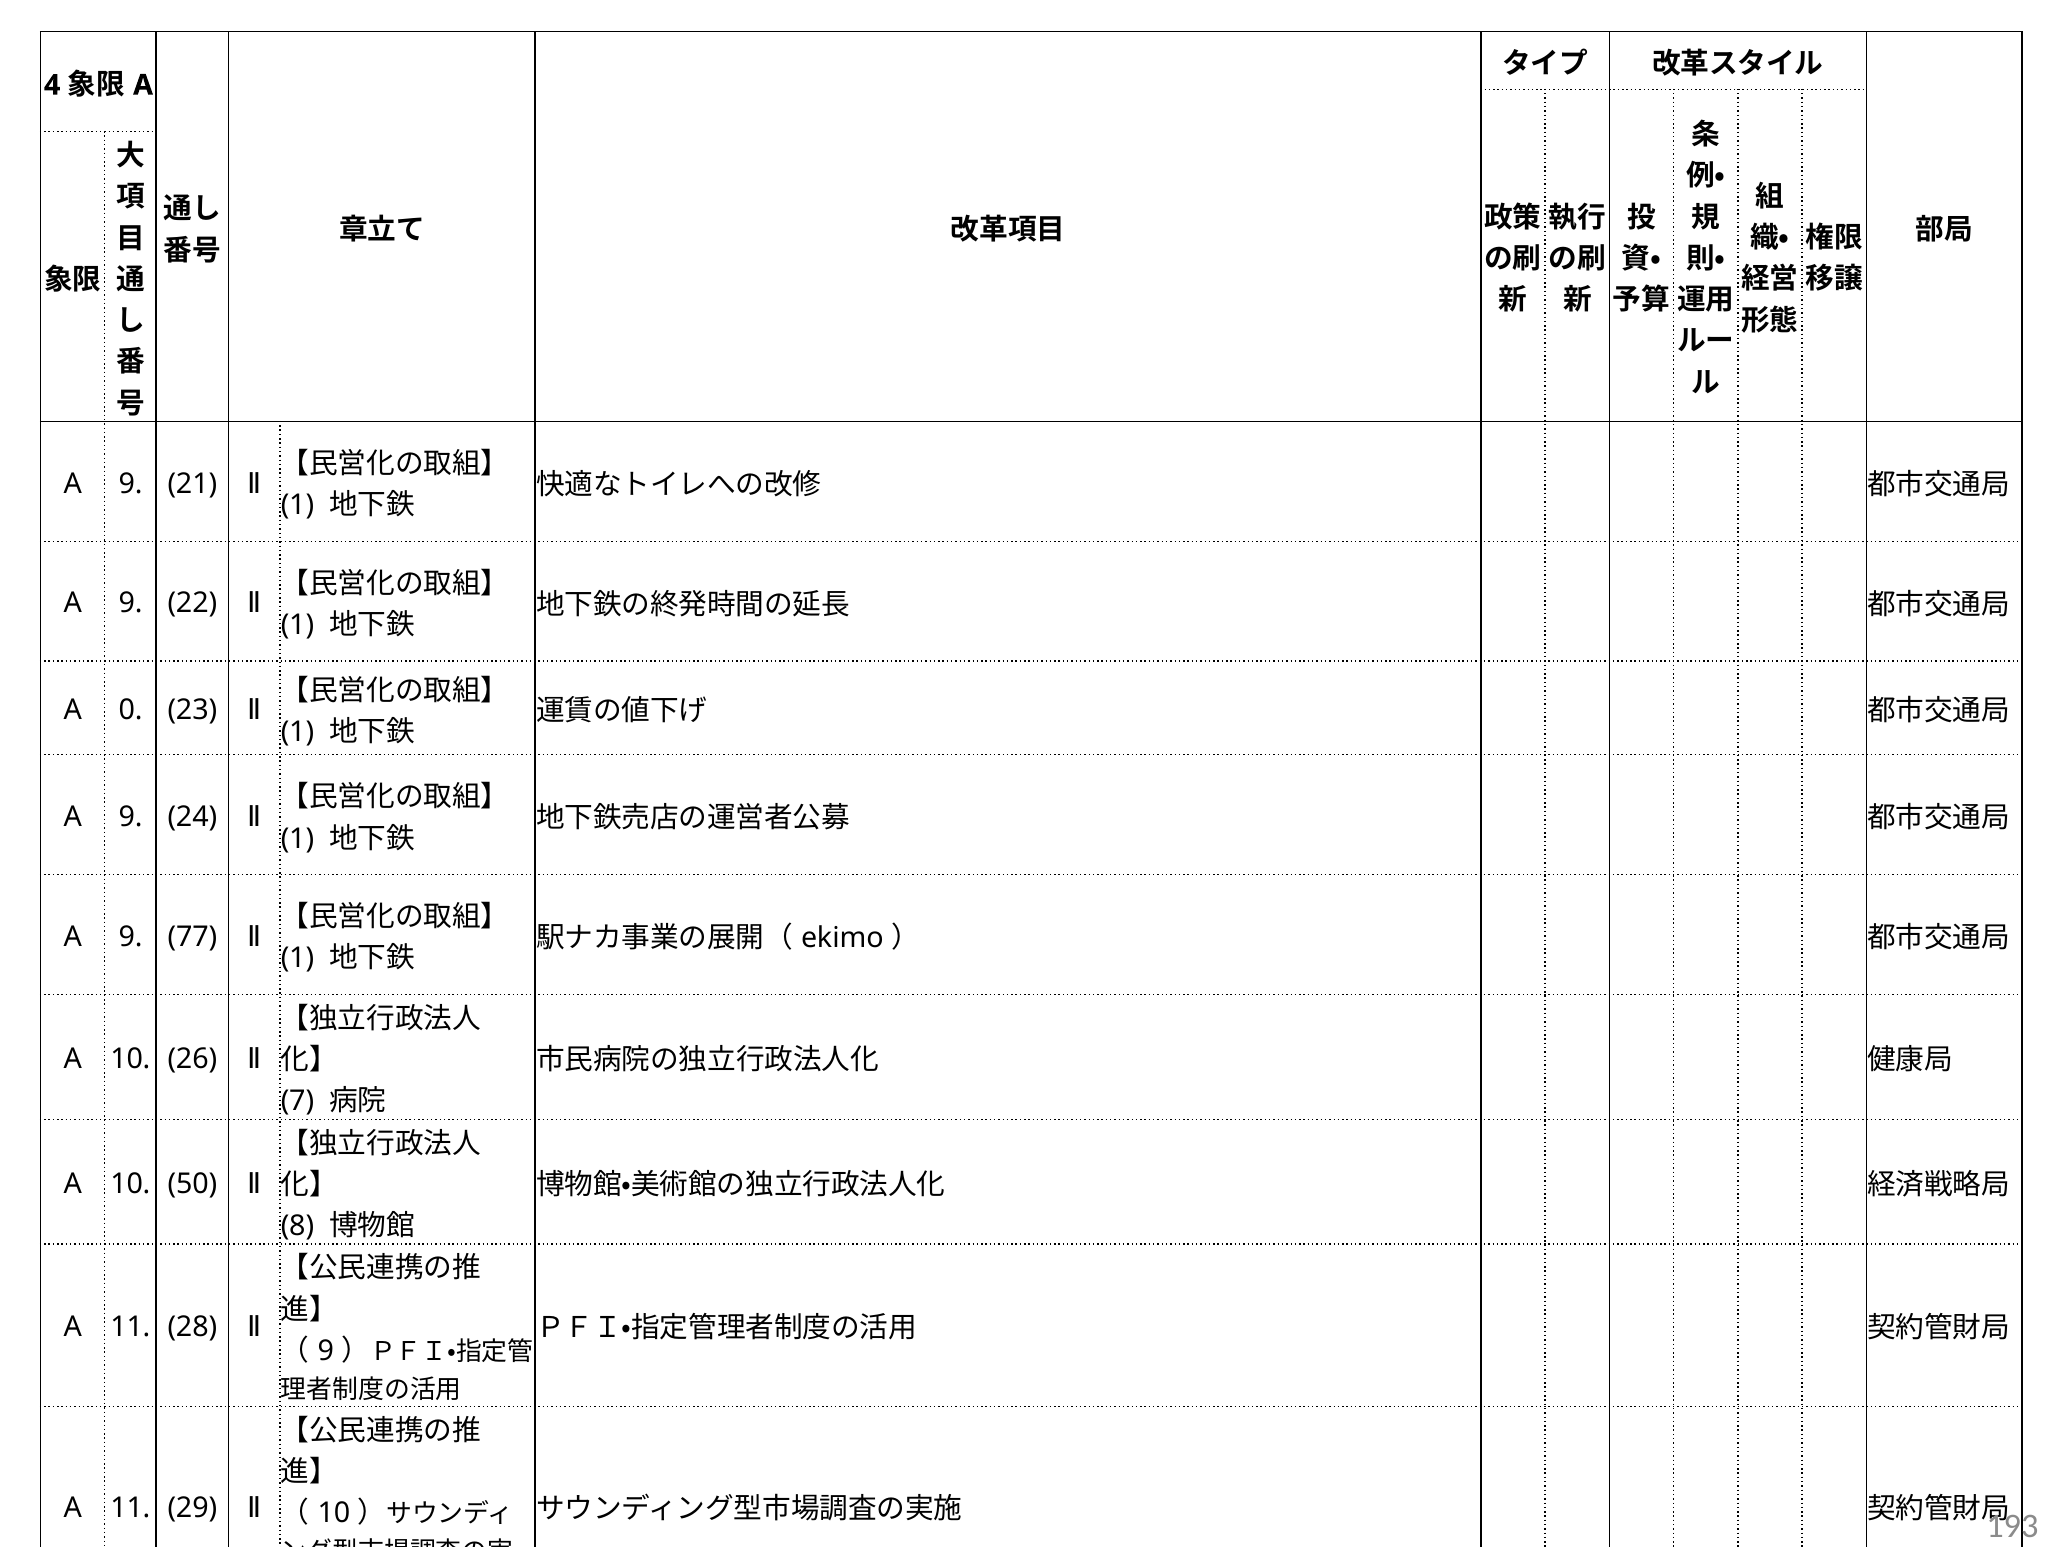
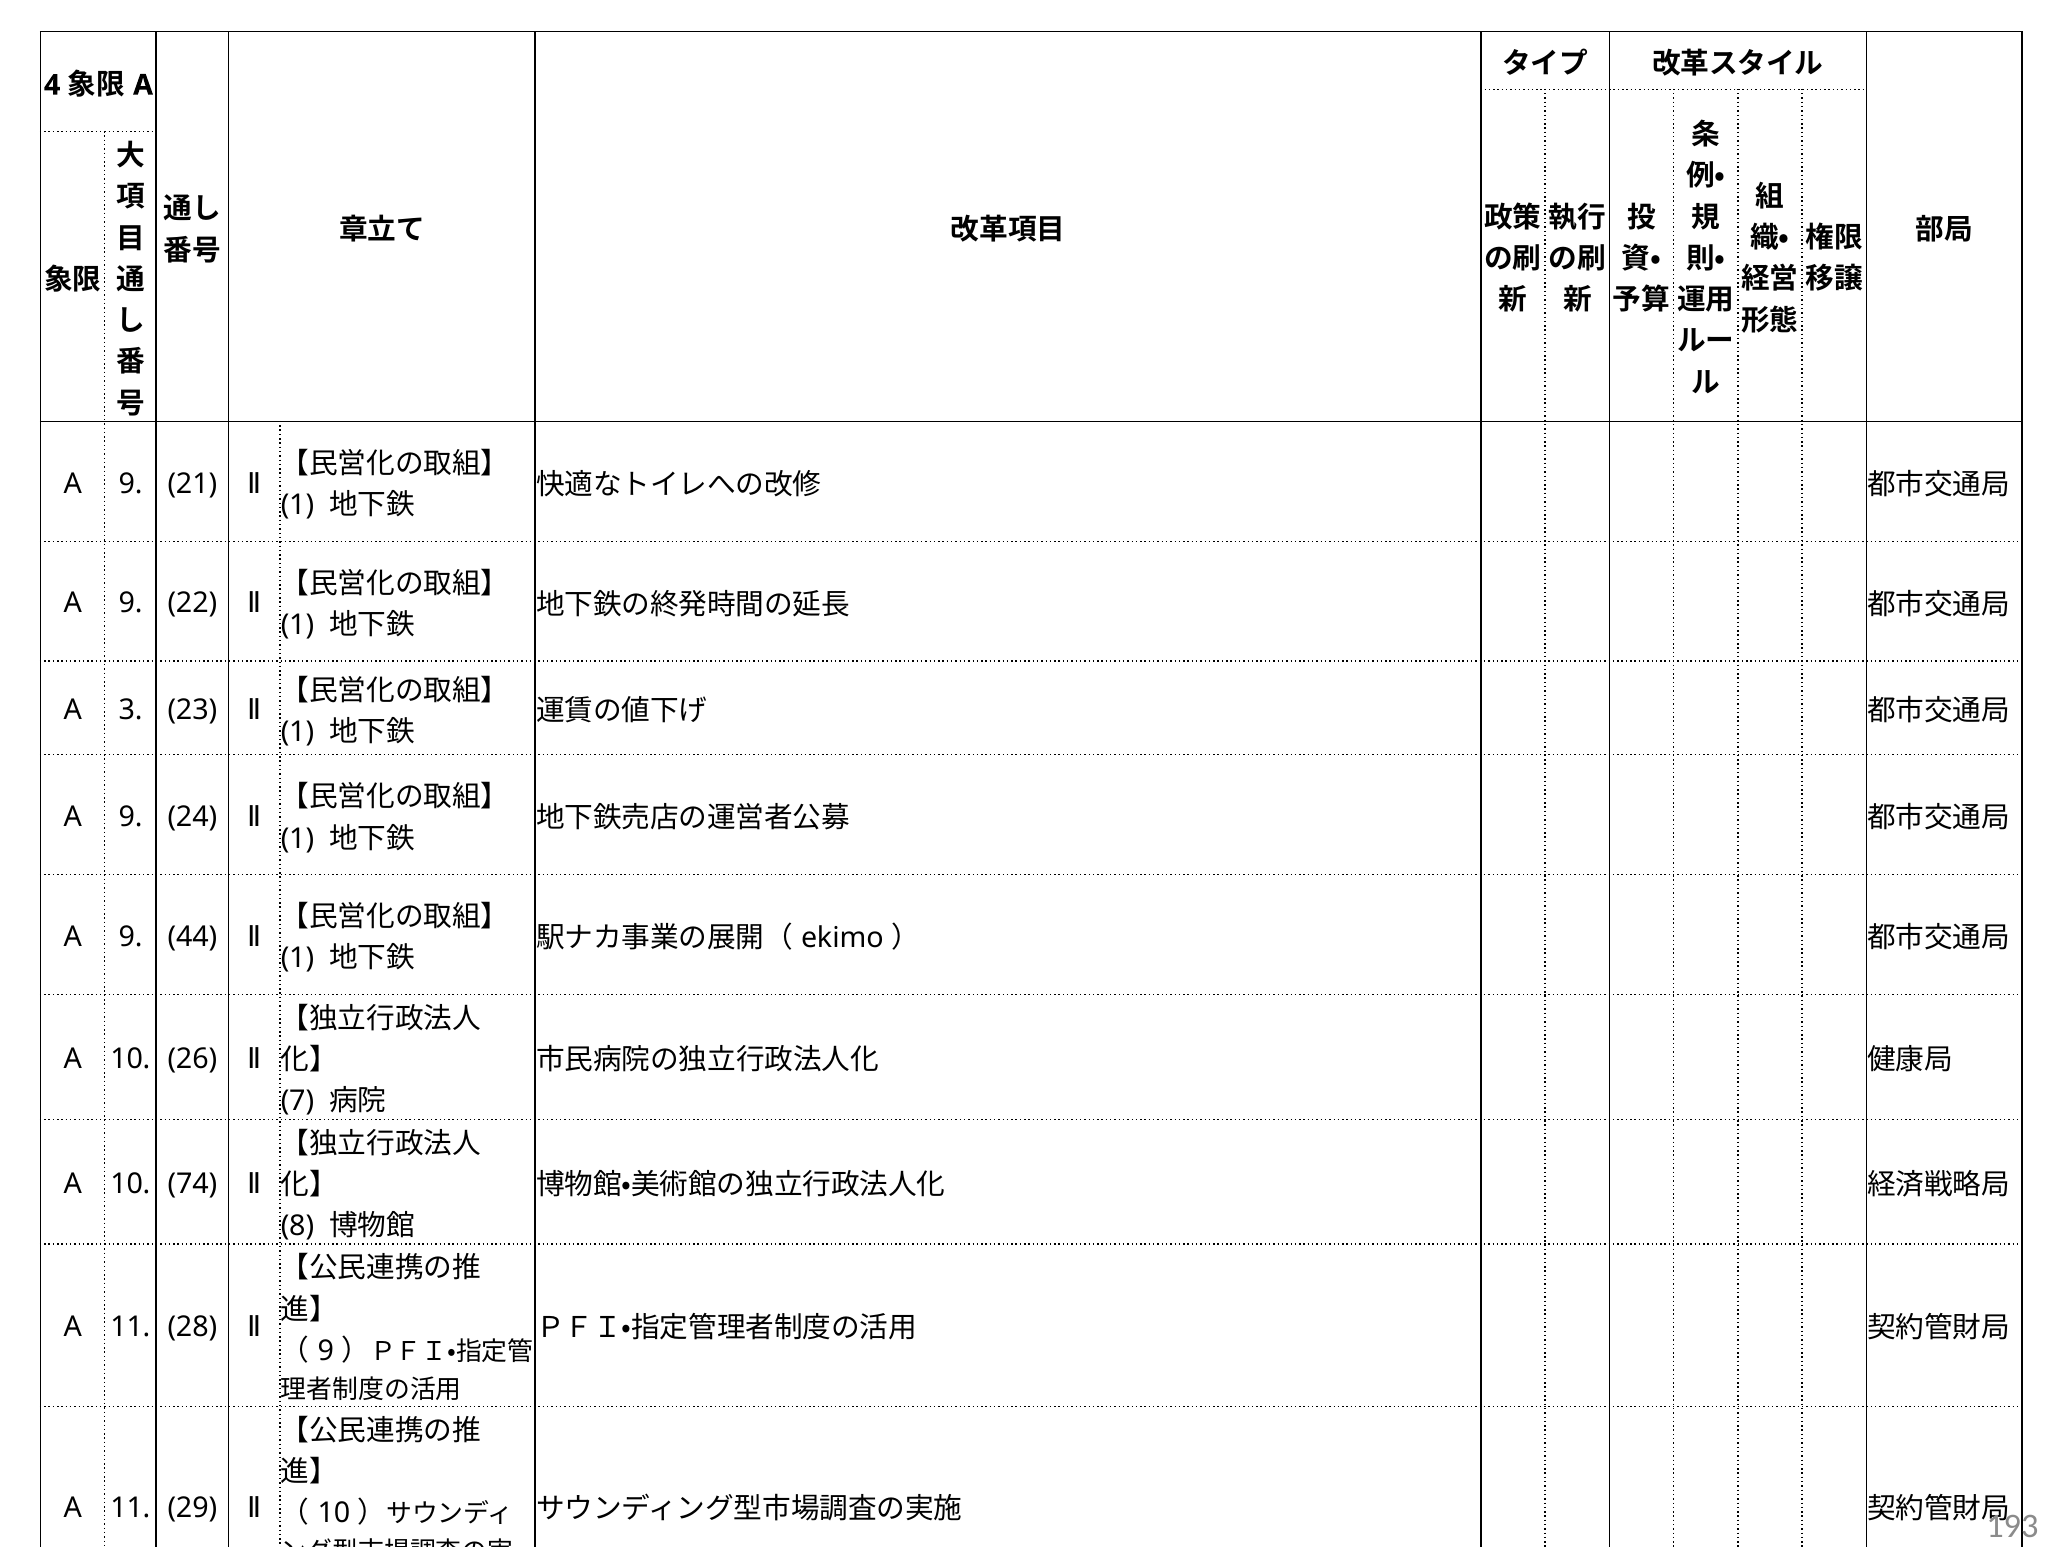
0: 0 -> 3 (131, 710)
77: 77 -> 44 (192, 937)
50: 50 -> 74 (192, 1184)
